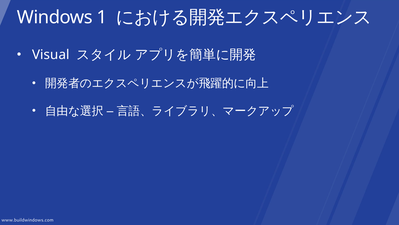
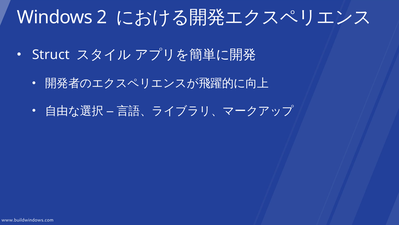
1: 1 -> 2 (102, 17)
Visual: Visual -> Struct (51, 55)
